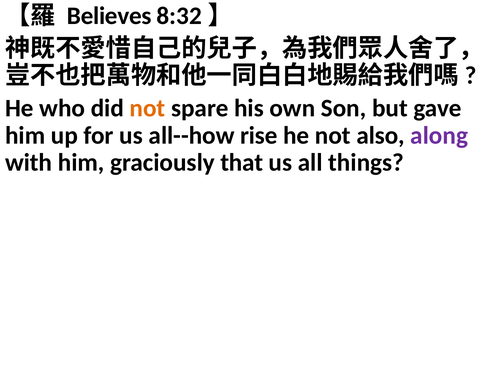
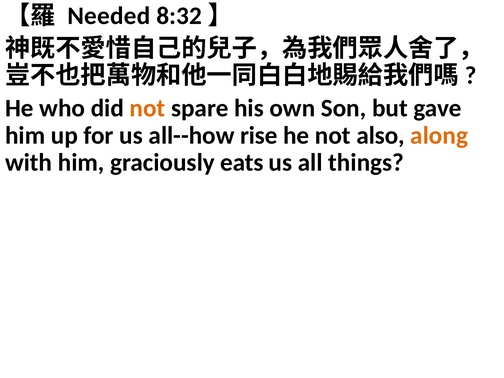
Believes: Believes -> Needed (109, 16)
along colour: purple -> orange (439, 135)
that: that -> eats (242, 163)
